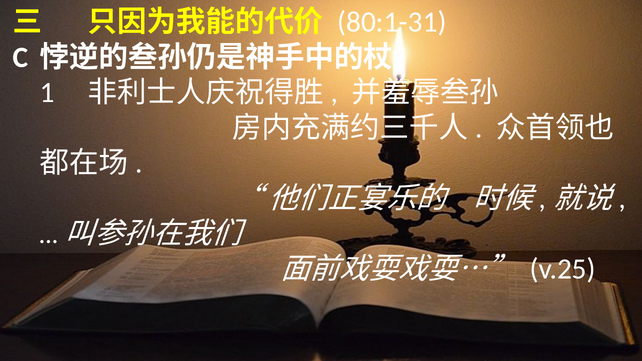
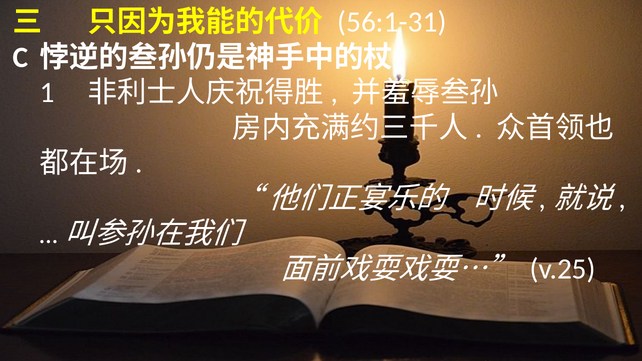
80:1-31: 80:1-31 -> 56:1-31 (392, 22)
